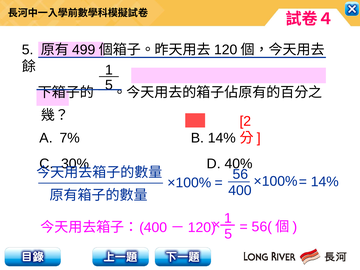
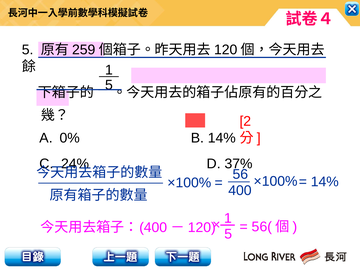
499: 499 -> 259 (84, 50)
7%: 7% -> 0% (70, 138)
30%: 30% -> 24% (75, 164)
40%: 40% -> 37% (239, 164)
